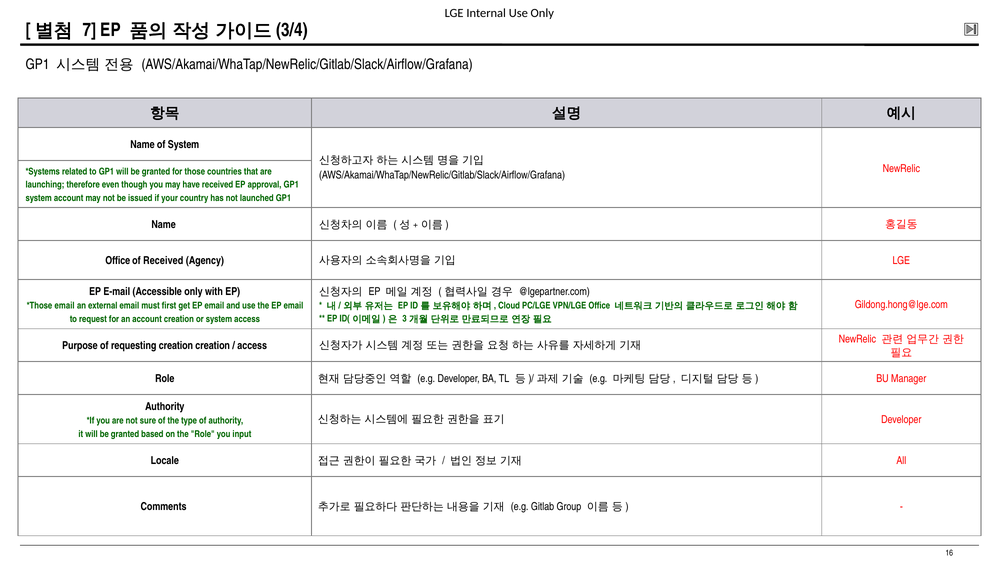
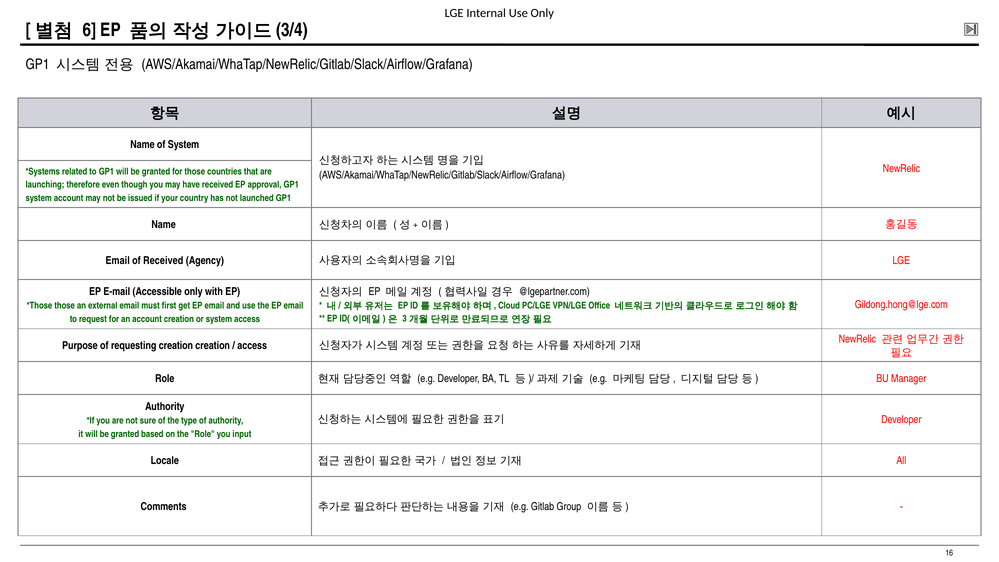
7: 7 -> 6 (89, 30)
Office: Office -> Email (118, 261)
email: email -> those (65, 306)
